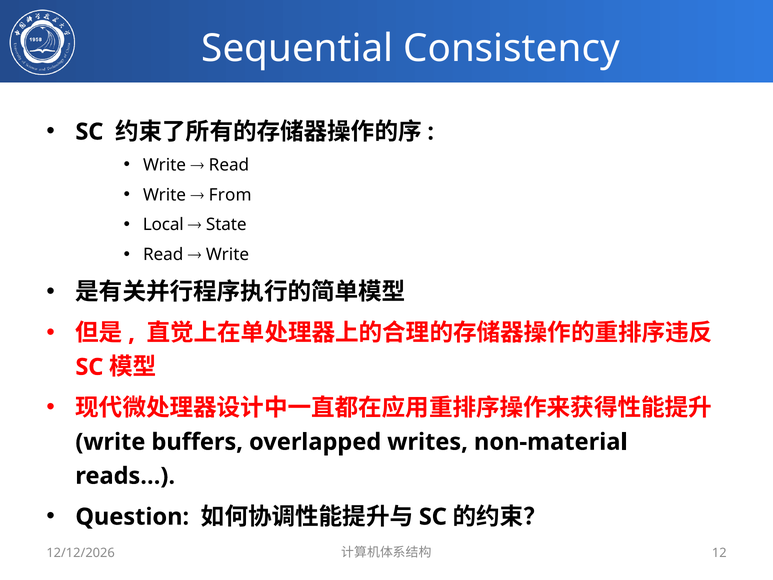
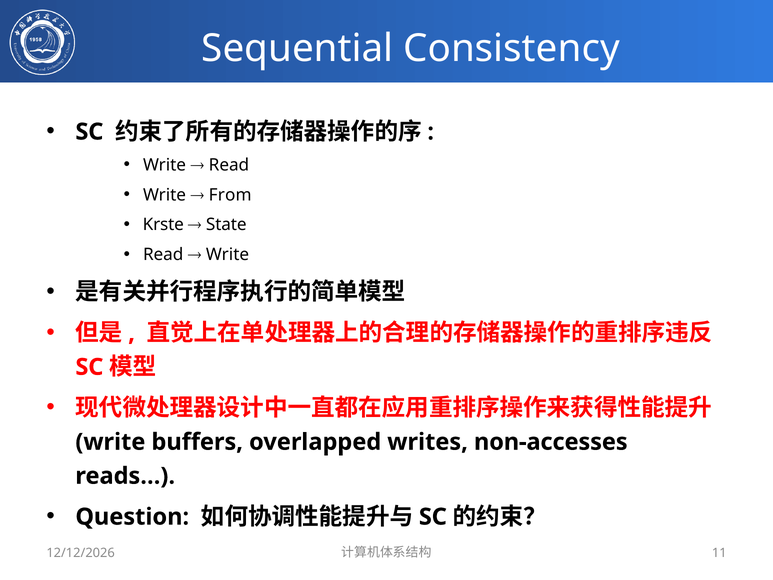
Local: Local -> Krste (163, 225)
non-material: non-material -> non-accesses (551, 442)
12: 12 -> 11 (719, 553)
